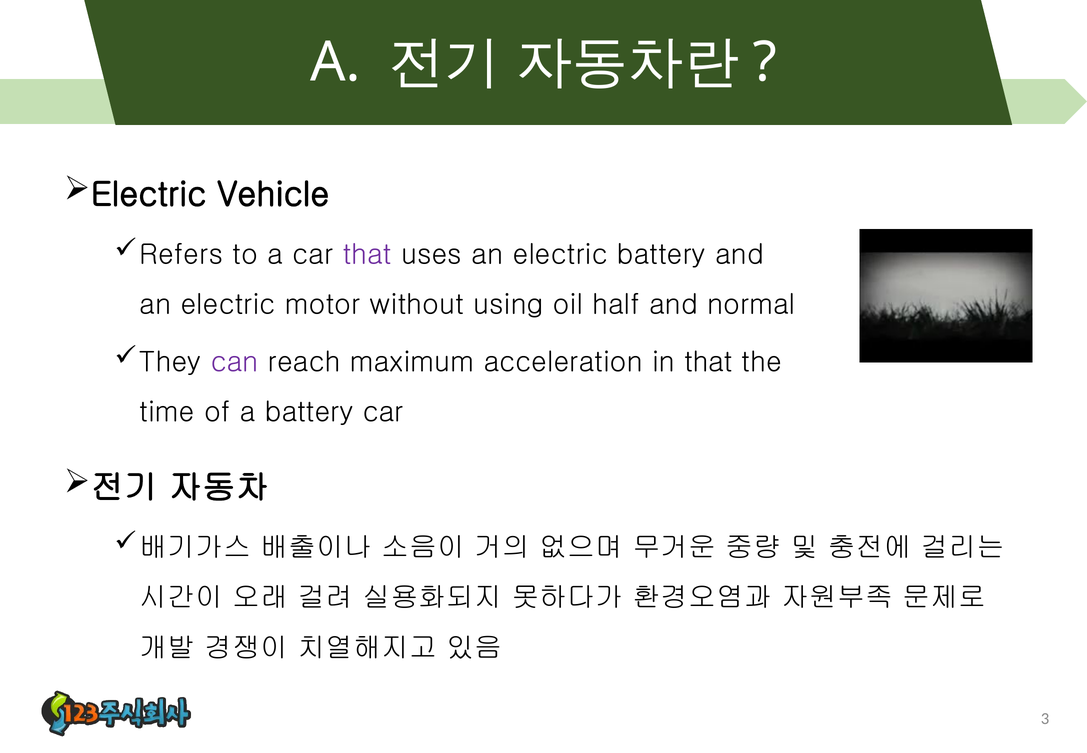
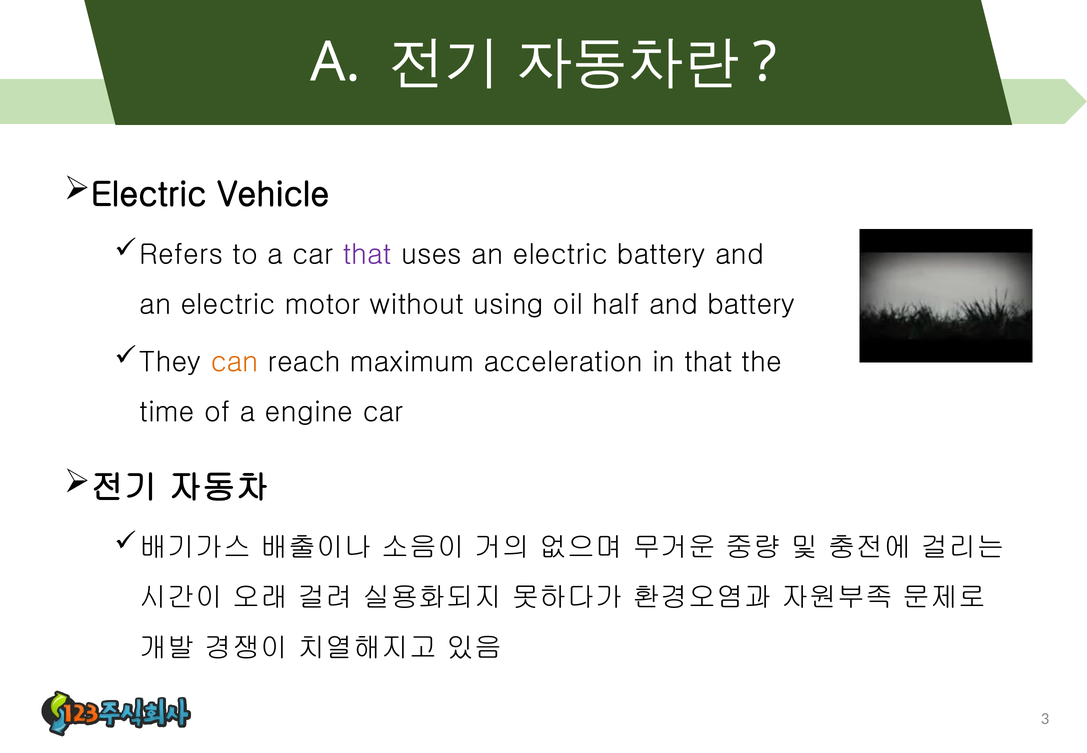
and normal: normal -> battery (751, 304)
can colour: purple -> orange (235, 362)
a battery: battery -> engine (309, 412)
